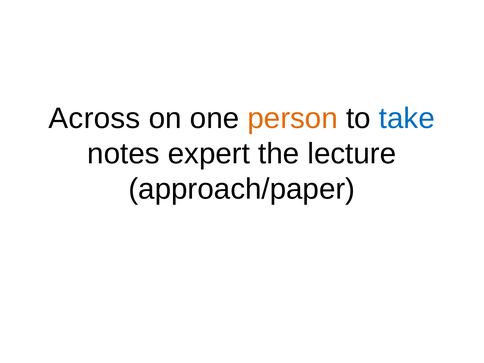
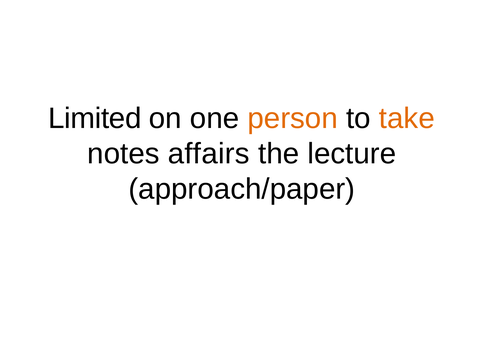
Across: Across -> Limited (95, 118)
take colour: blue -> orange (407, 118)
expert: expert -> affairs (209, 154)
